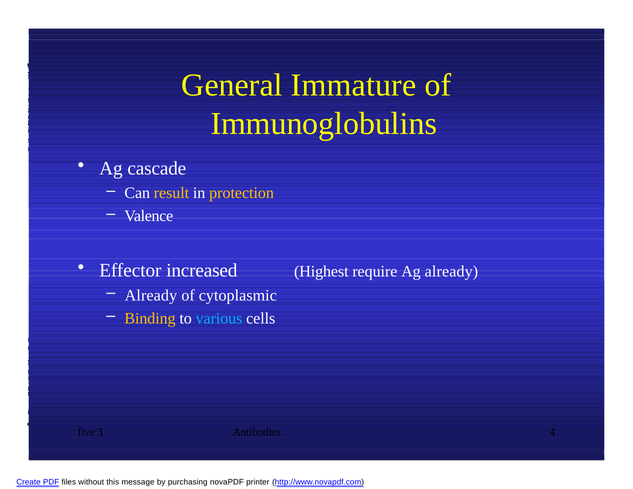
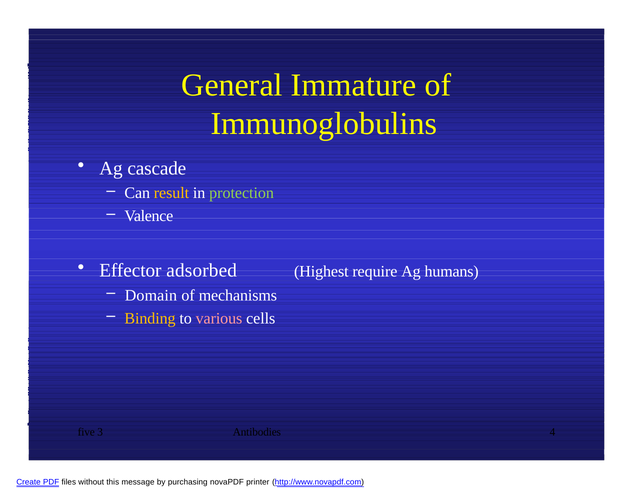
protection colour: yellow -> light green (242, 193)
increased: increased -> adsorbed (202, 271)
Ag already: already -> humans (452, 272)
Already: Already -> Domain (151, 295)
cytoplasmic: cytoplasmic -> mechanisms (238, 295)
various colour: light blue -> pink (219, 318)
